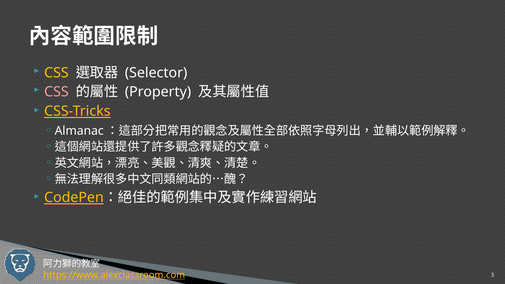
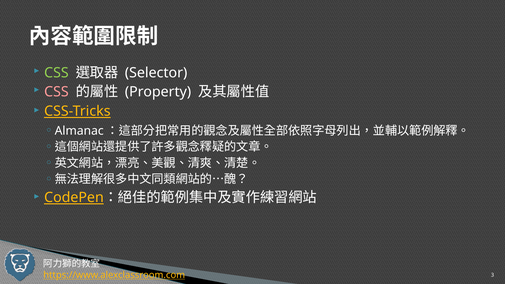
CSS colour: yellow -> light green (56, 73)
